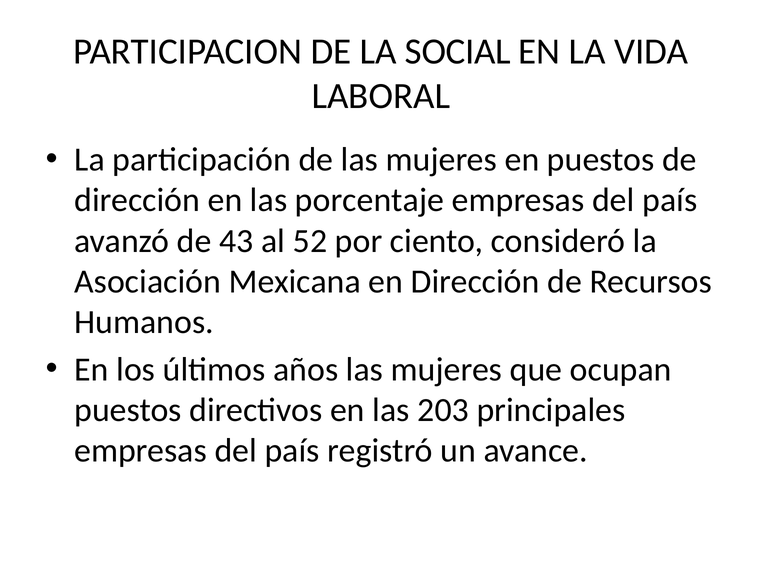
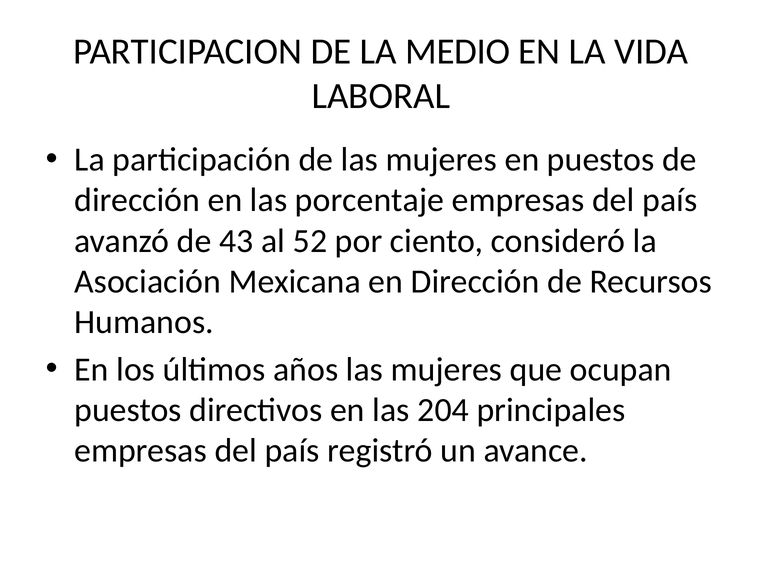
SOCIAL: SOCIAL -> MEDIO (458, 51)
203: 203 -> 204 (443, 411)
